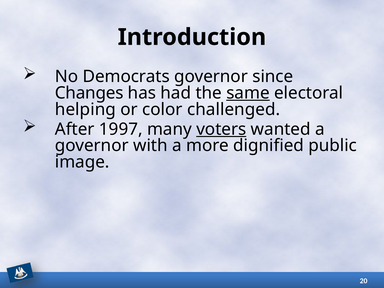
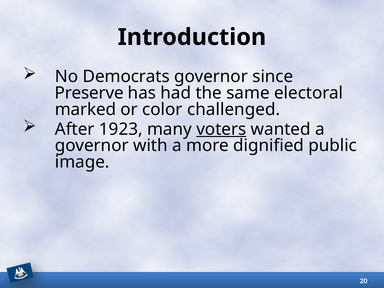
Changes: Changes -> Preserve (89, 93)
same underline: present -> none (248, 93)
helping: helping -> marked (86, 109)
1997: 1997 -> 1923 (121, 129)
